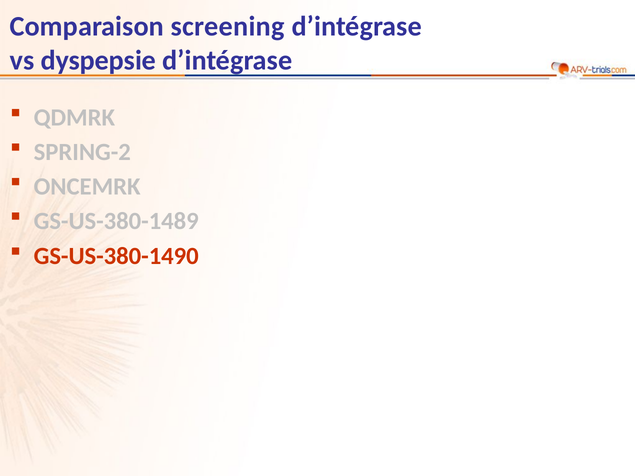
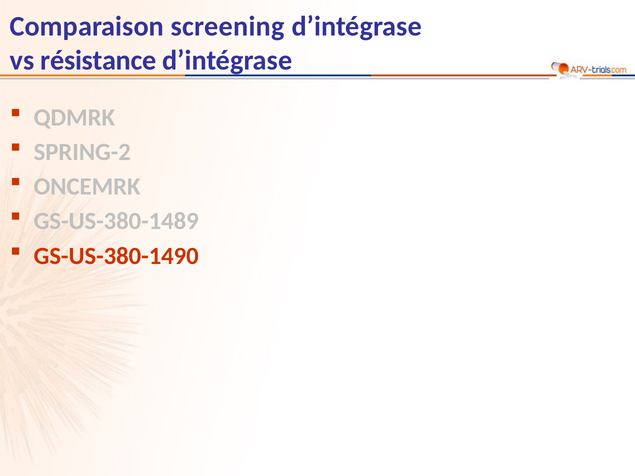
dyspepsie: dyspepsie -> résistance (98, 60)
